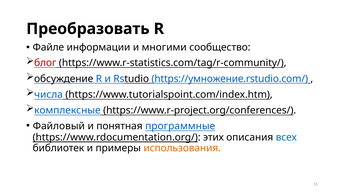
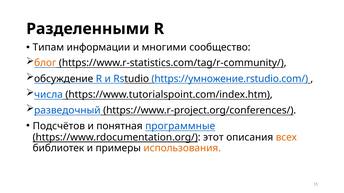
Преобразовать: Преобразовать -> Разделенными (88, 29)
Файле: Файле -> Типам (48, 48)
блог colour: red -> orange (45, 63)
комплексные: комплексные -> разведочный (67, 111)
Файловый: Файловый -> Подсчётов (59, 127)
этих: этих -> этот (213, 138)
всех colour: blue -> orange (286, 138)
